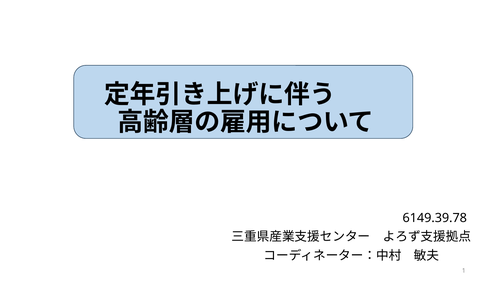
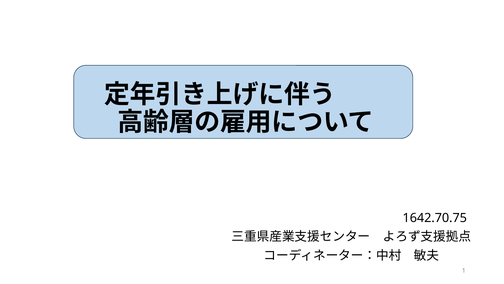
6149.39.78: 6149.39.78 -> 1642.70.75 (435, 217)
